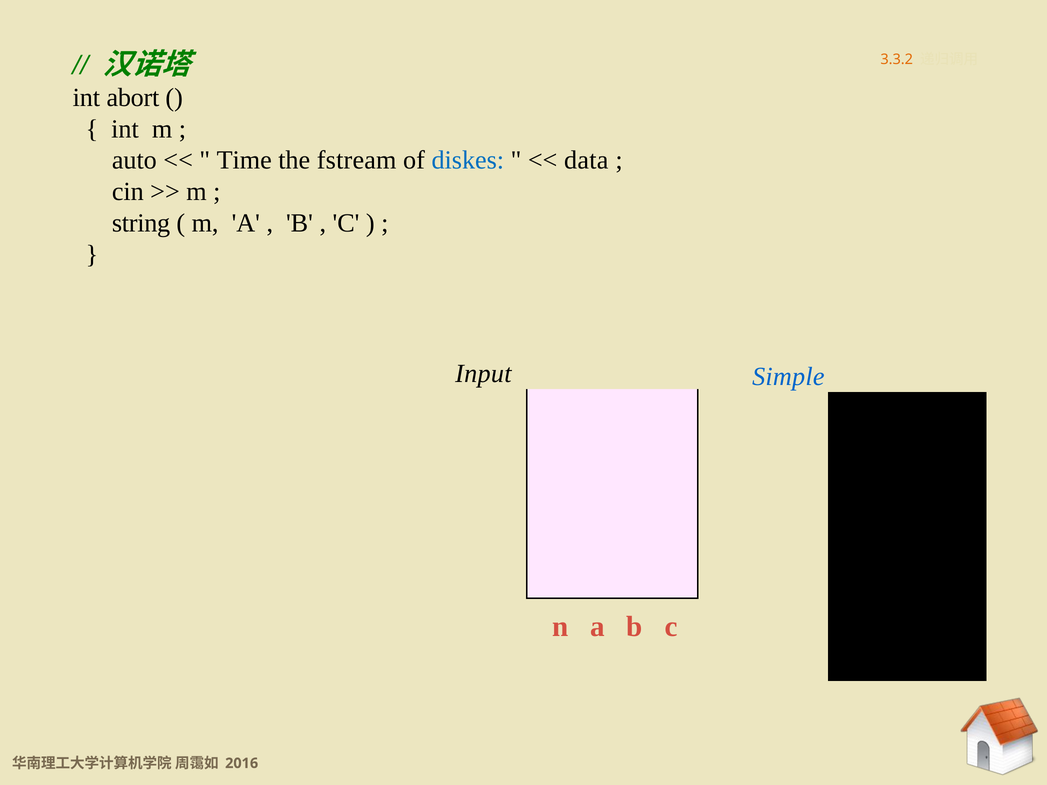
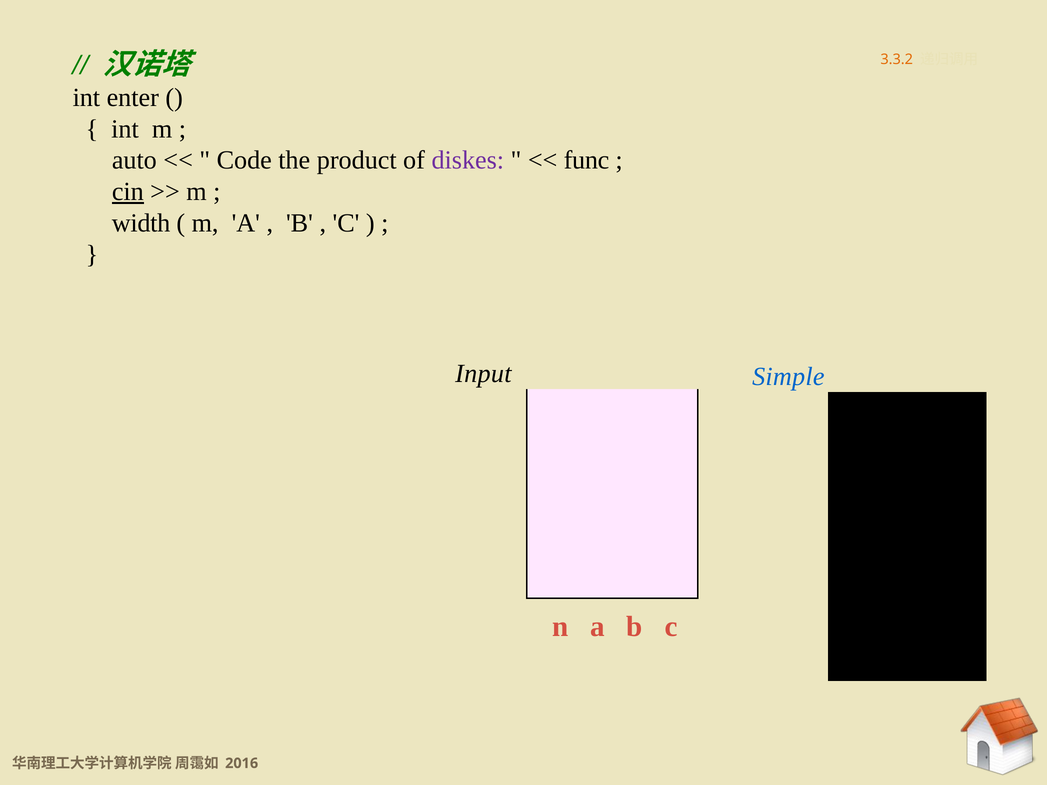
abort: abort -> enter (133, 98)
Time: Time -> Code (244, 160)
fstream: fstream -> product (357, 160)
diskes colour: blue -> purple (468, 160)
data: data -> func (586, 160)
cin underline: none -> present (128, 192)
string: string -> width (141, 223)
